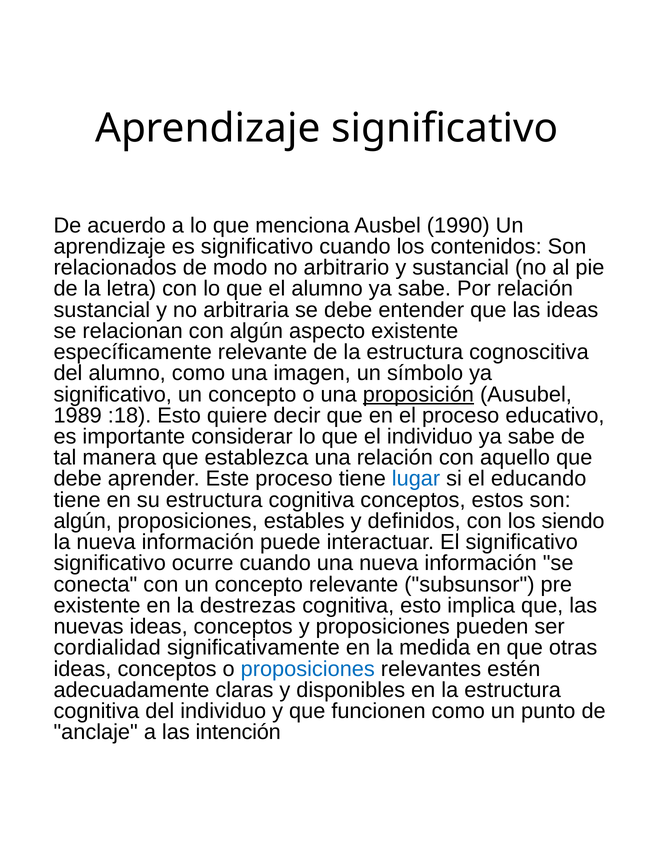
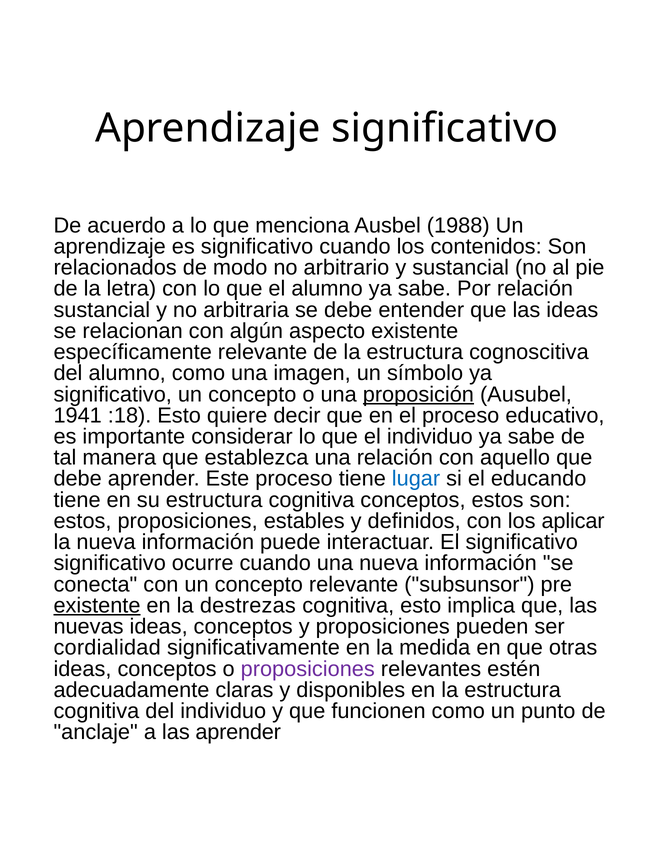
1990: 1990 -> 1988 (458, 225)
1989: 1989 -> 1941 (78, 415)
algún: algún -> estos (83, 521)
siendo: siendo -> aplicar (573, 521)
existente underline: none -> present (97, 605)
proposiciones colour: blue -> purple (308, 669)
las intención: intención -> aprender (238, 732)
